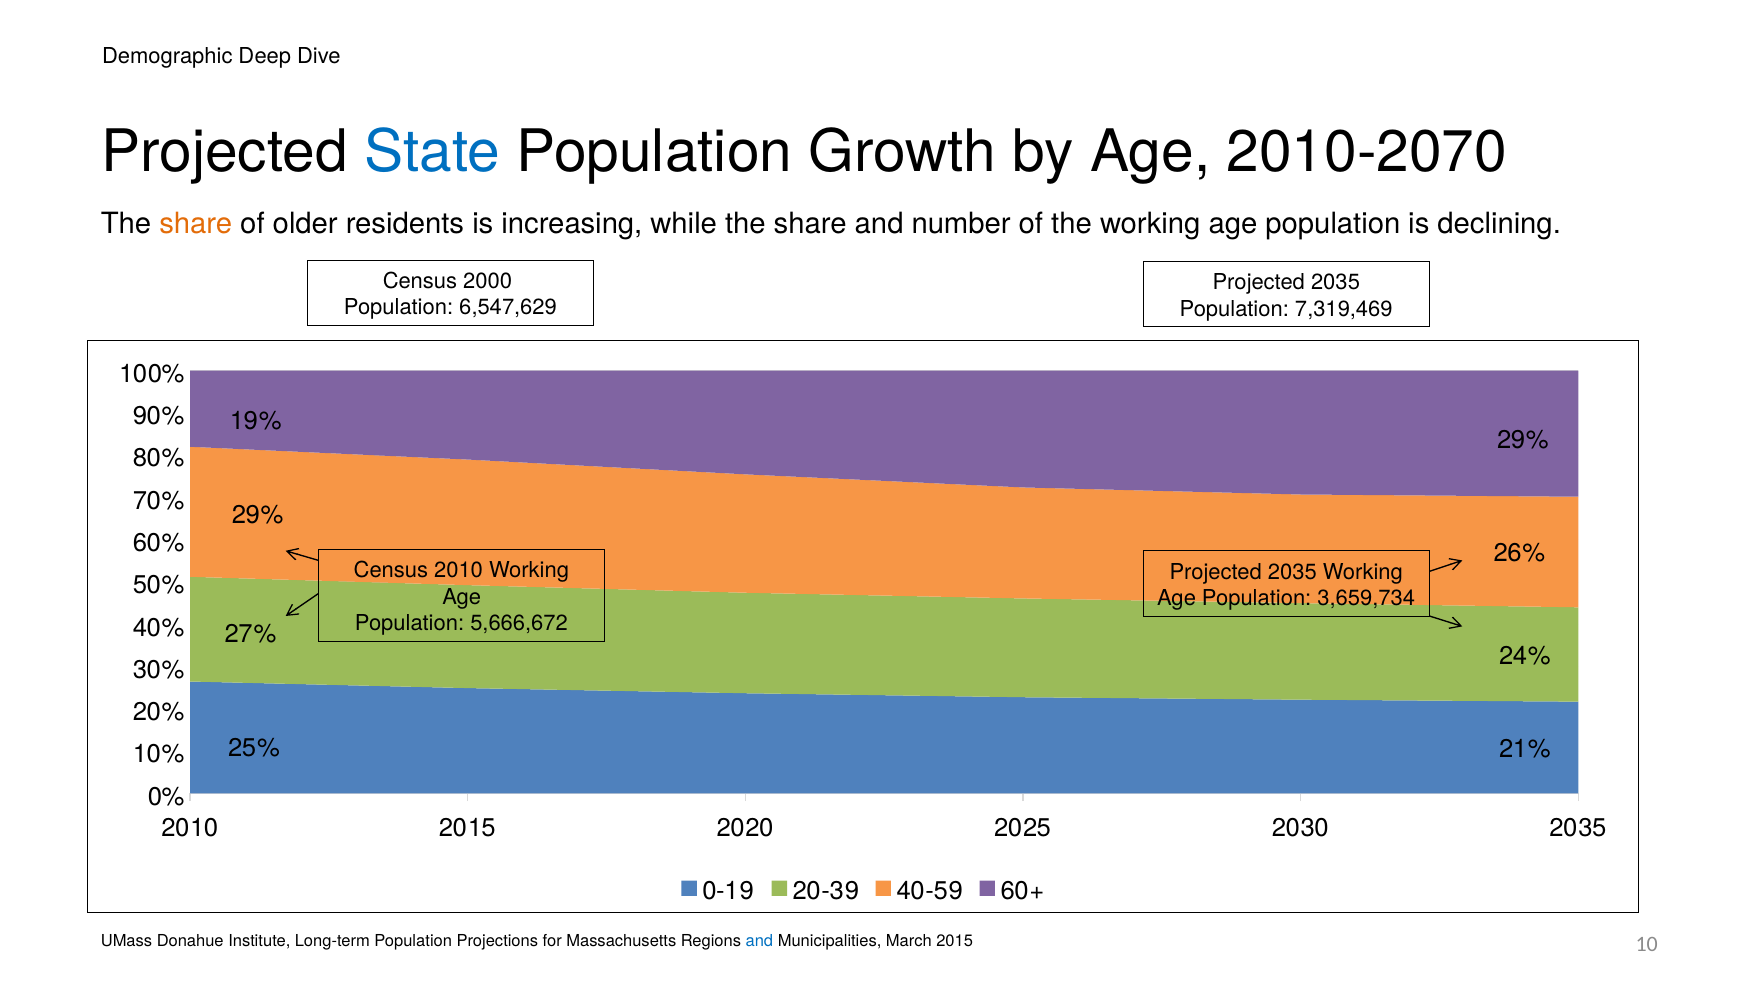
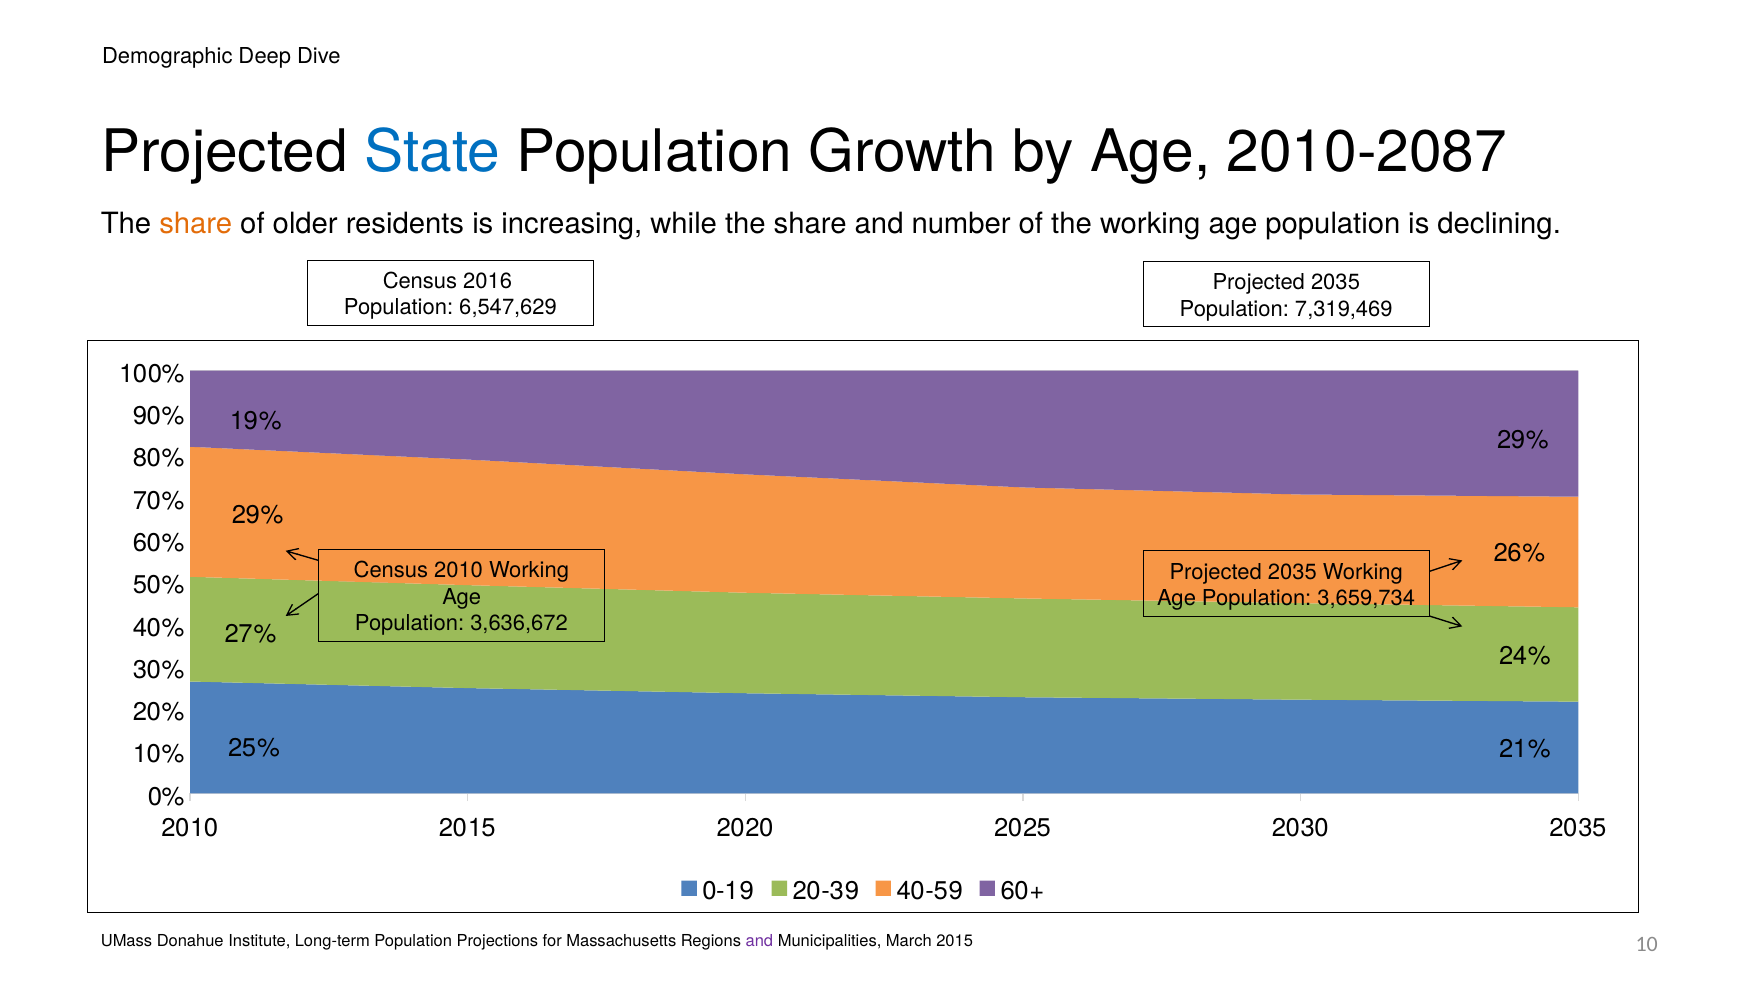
2010-2070: 2010-2070 -> 2010-2087 (1367, 153)
2000: 2000 -> 2016 (488, 281)
5,666,672: 5,666,672 -> 3,636,672 (519, 624)
and colour: blue -> purple (759, 941)
